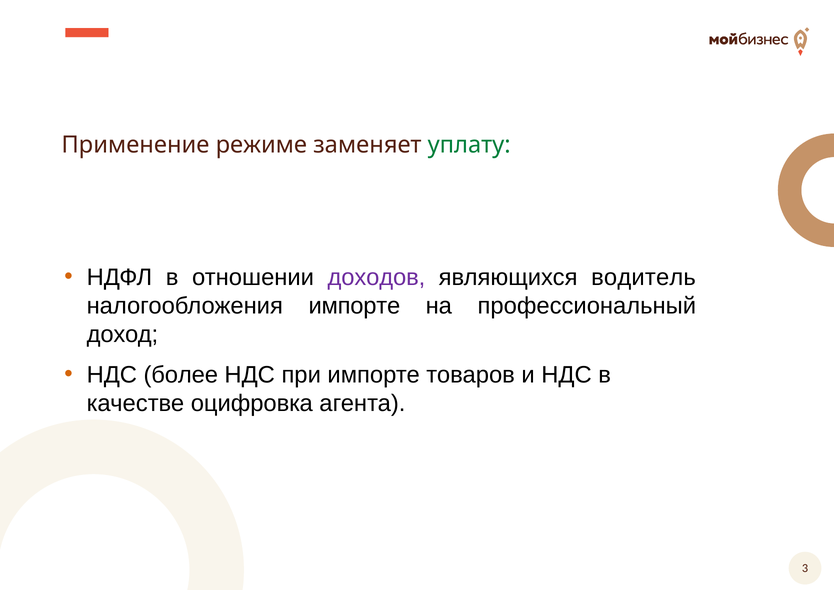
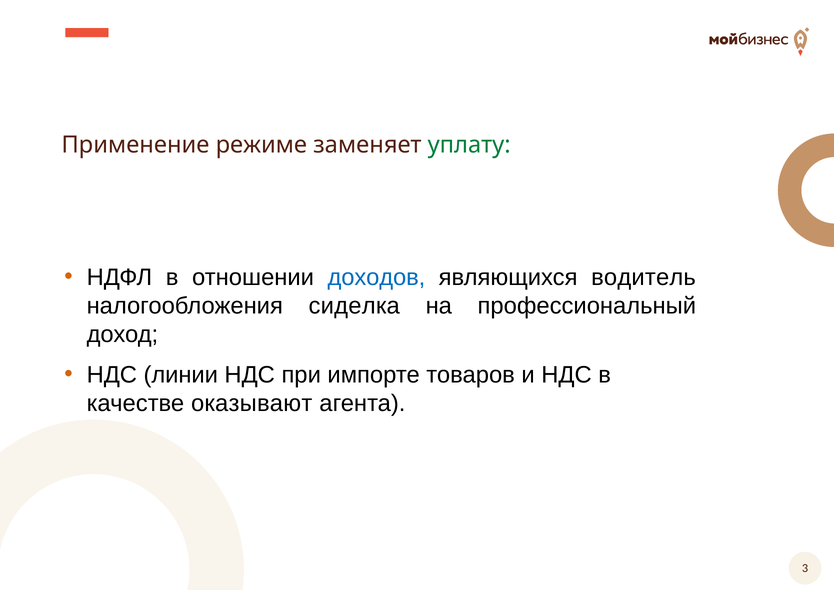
доходов colour: purple -> blue (376, 277)
налогообложения импорте: импорте -> сиделка (354, 306)
более: более -> линии (181, 375)
оцифровка: оцифровка -> оказывают (252, 403)
